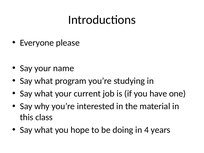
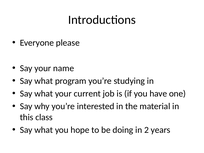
4: 4 -> 2 (146, 130)
